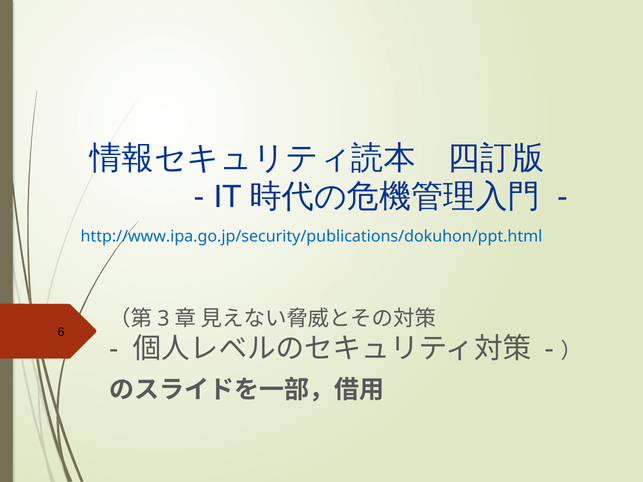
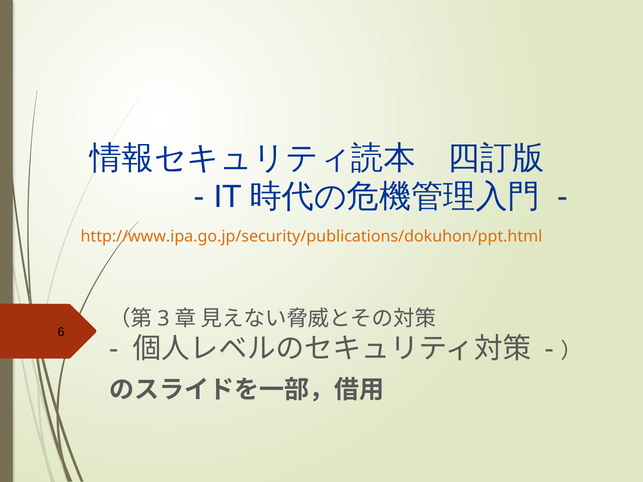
http://www.ipa.go.jp/security/publications/dokuhon/ppt.html colour: blue -> orange (311, 237)
